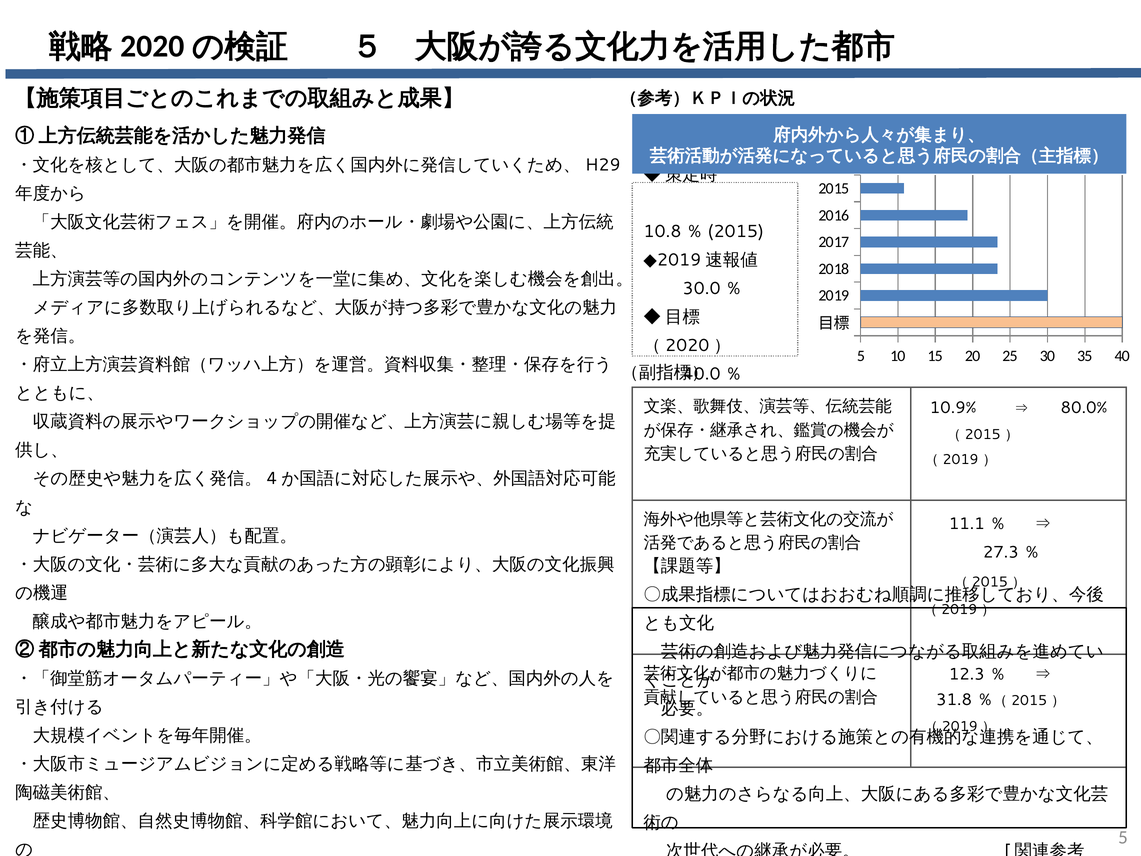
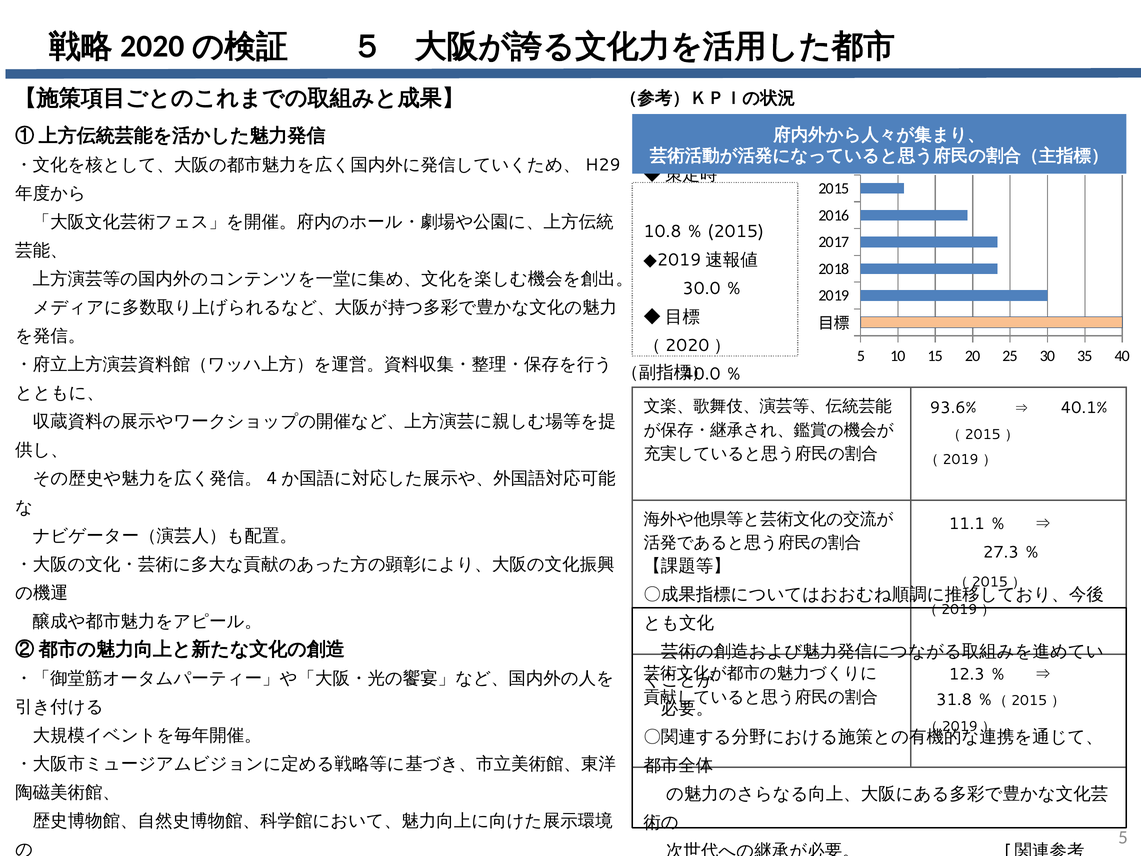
10.9%: 10.9% -> 93.6% (953, 407)
80.0%: 80.0% -> 40.1% (1084, 407)
